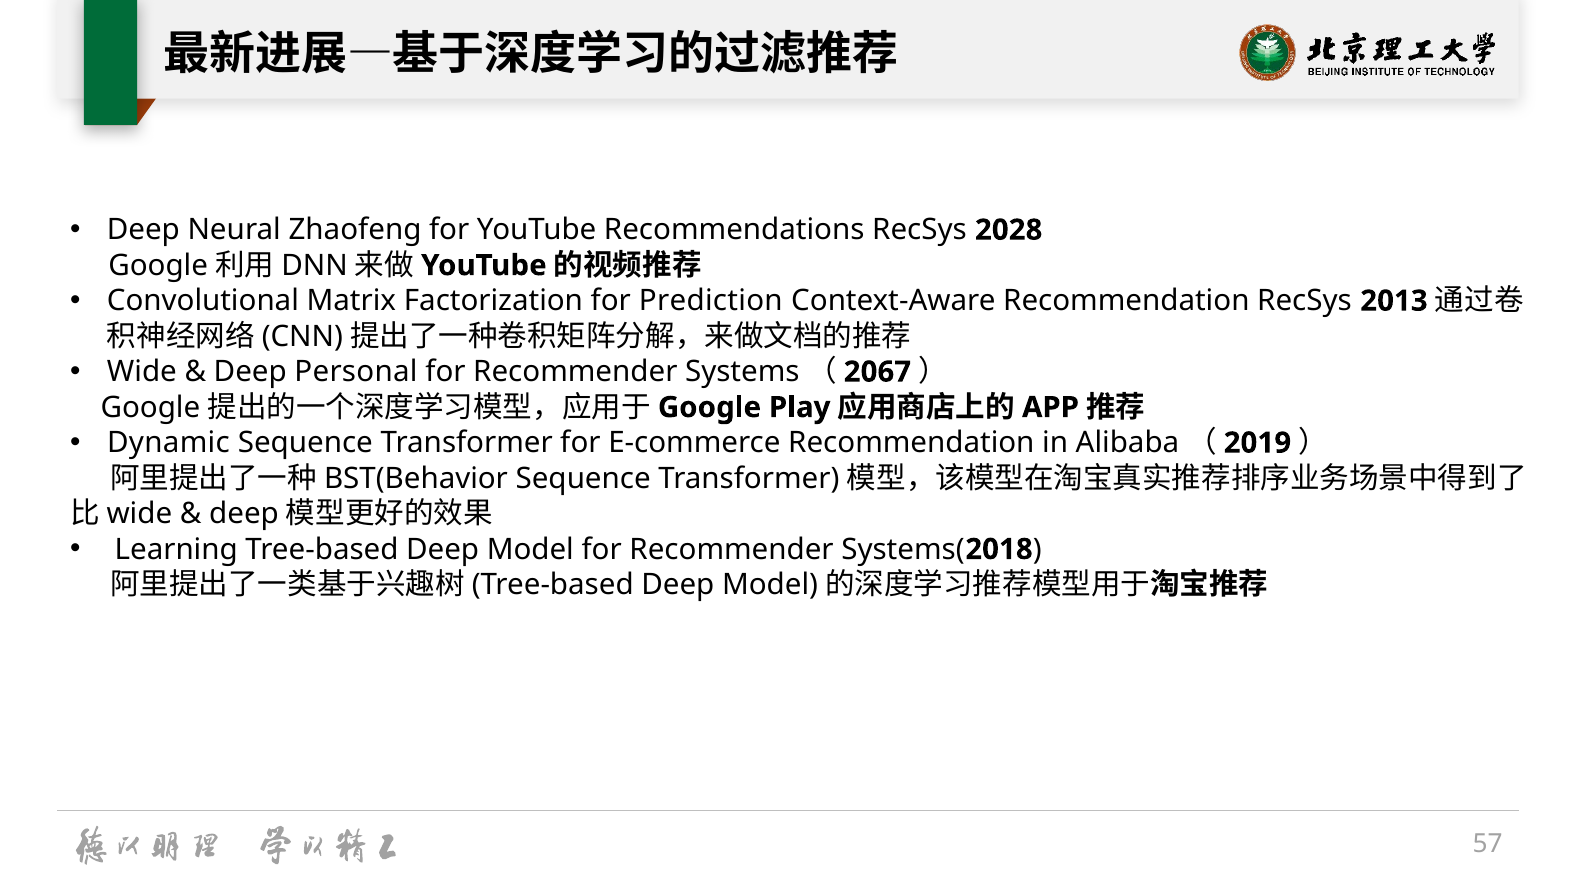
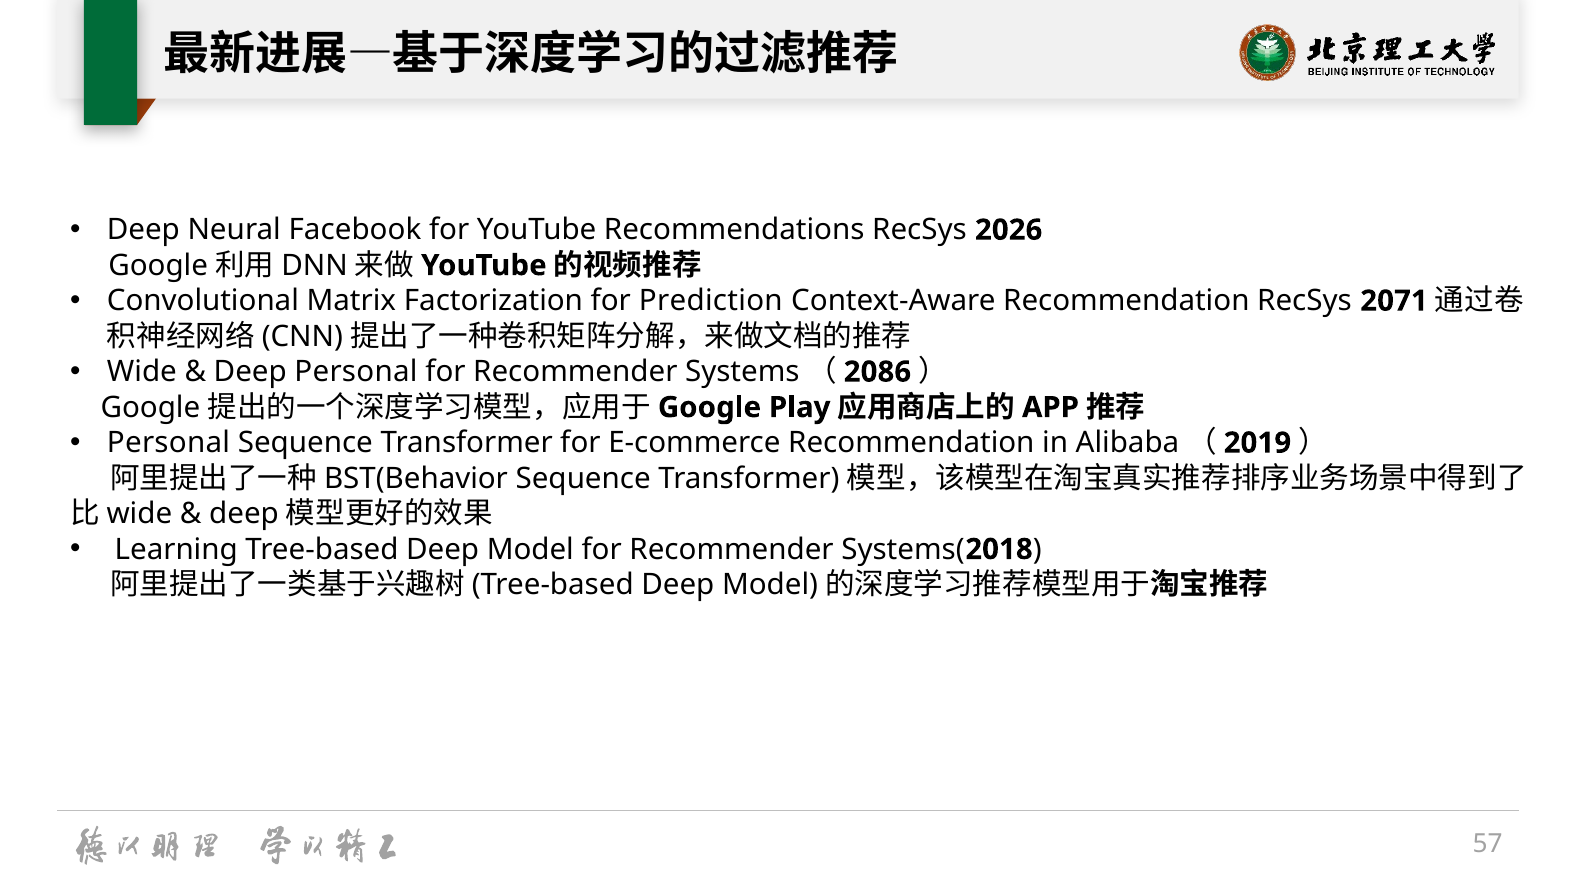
Zhaofeng: Zhaofeng -> Facebook (355, 230)
2028: 2028 -> 2026 (1009, 230)
2013: 2013 -> 2071 (1394, 301)
2067: 2067 -> 2086 (877, 372)
Dynamic: Dynamic -> Personal (168, 443)
